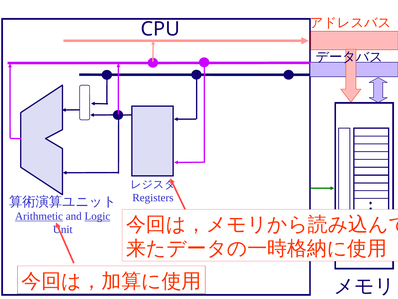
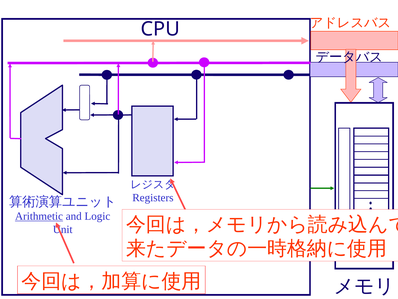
Logic underline: present -> none (97, 216)
